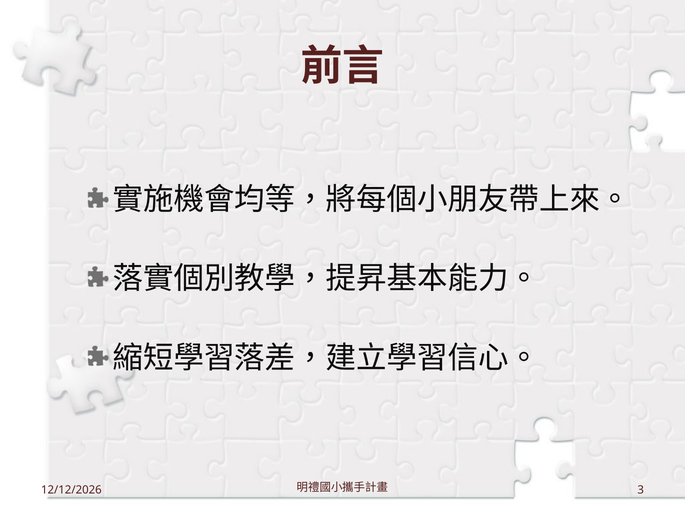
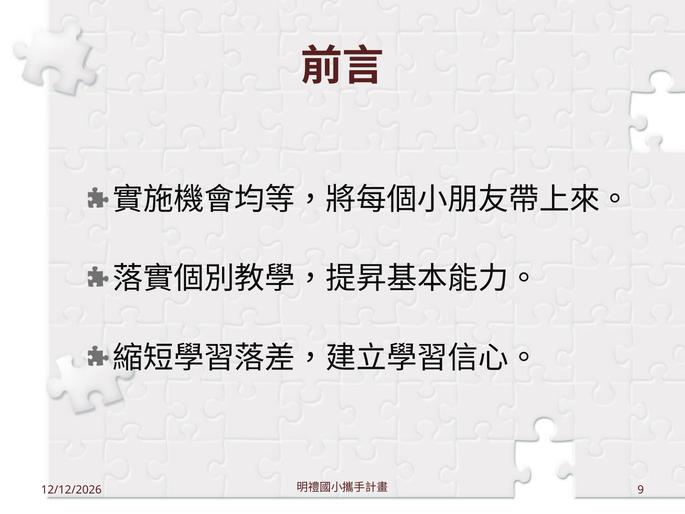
3: 3 -> 9 (641, 490)
